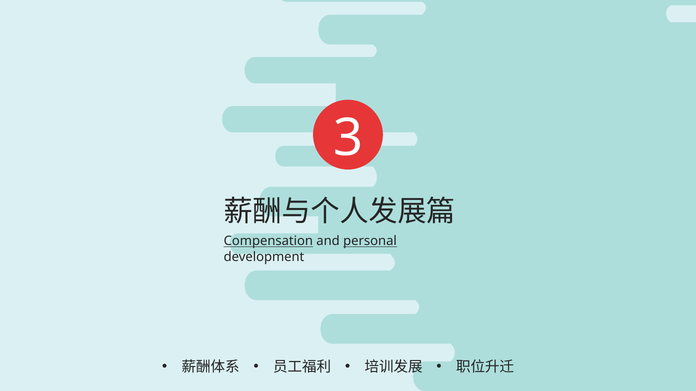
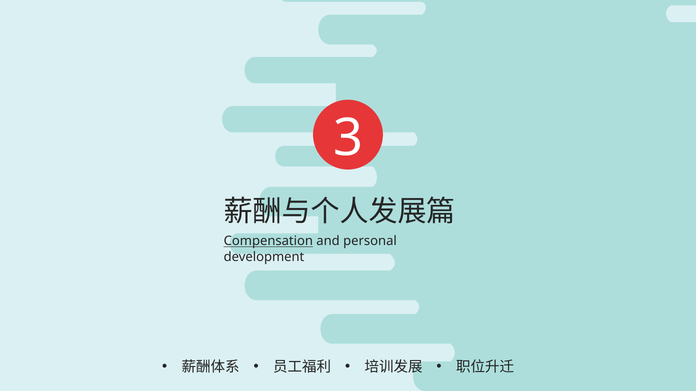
personal underline: present -> none (370, 241)
